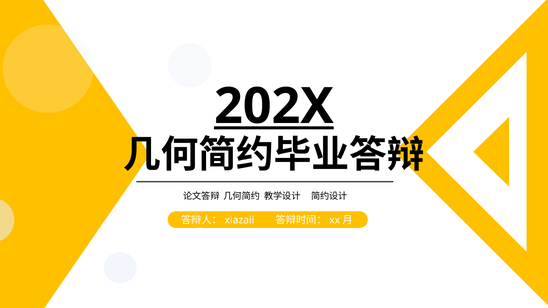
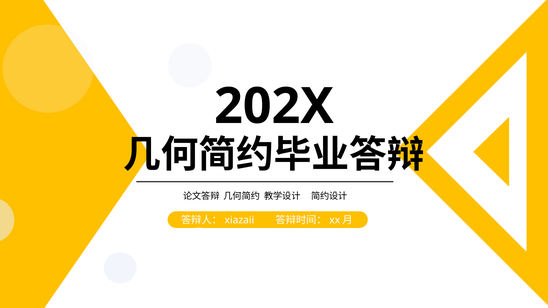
202X underline: present -> none (274, 106)
